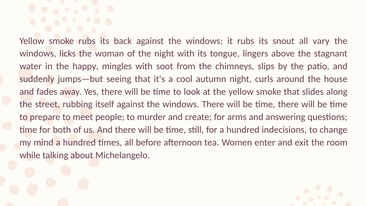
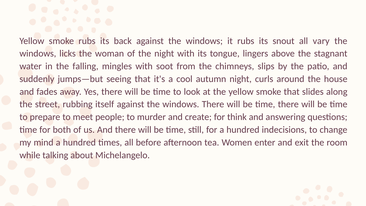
happy: happy -> falling (85, 66)
arms: arms -> think (237, 117)
